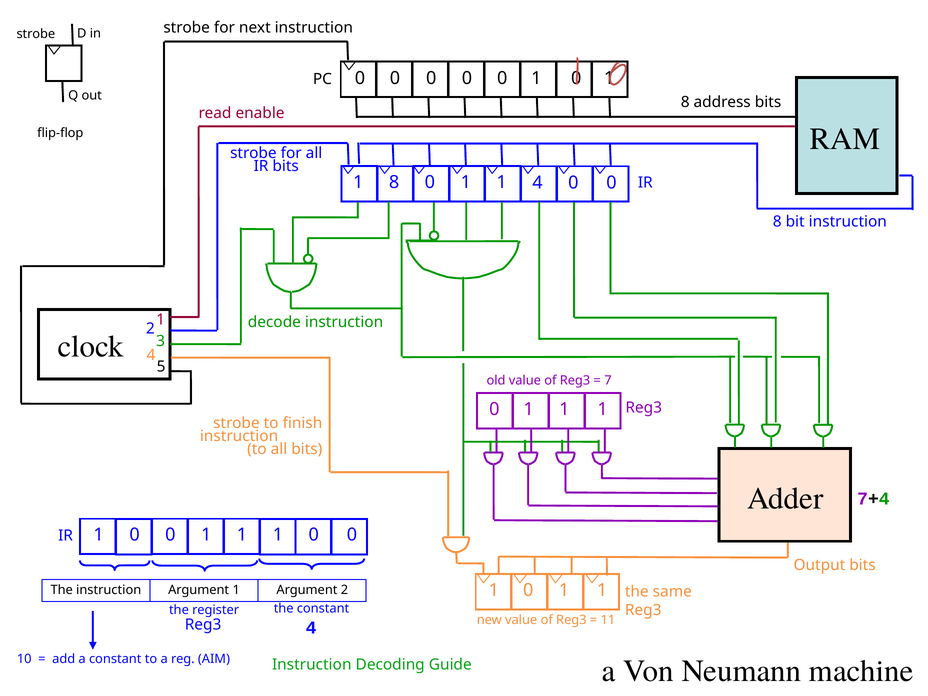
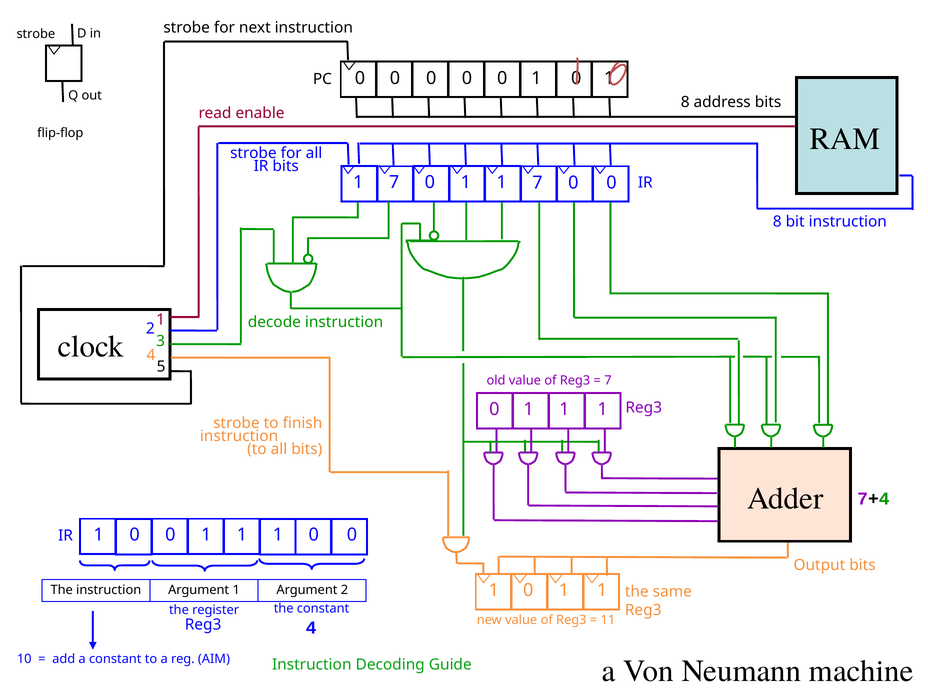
8: 8 -> 7 (394, 182)
1 1 4: 4 -> 7 (538, 183)
